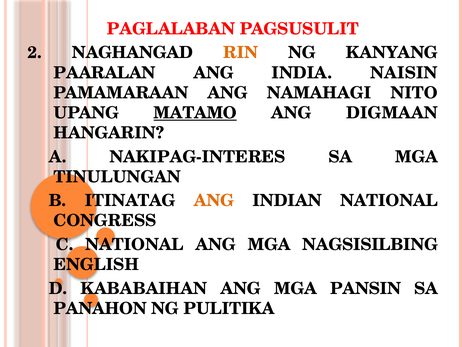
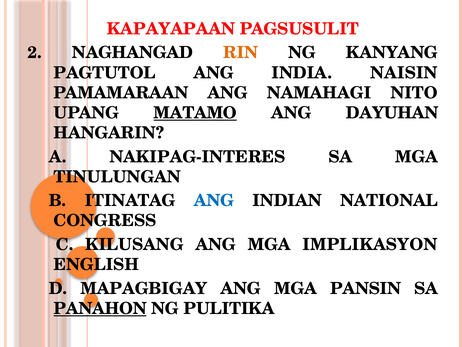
PAGLALABAN: PAGLALABAN -> KAPAYAPAAN (171, 29)
PAARALAN: PAARALAN -> PAGTUTOL (105, 73)
DIGMAAN: DIGMAAN -> DAYUHAN (392, 113)
ANG colour: orange -> blue (214, 200)
C NATIONAL: NATIONAL -> KILUSANG (134, 244)
NAGSISILBING: NAGSISILBING -> IMPLIKASYON (370, 244)
KABABAIHAN: KABABAIHAN -> MAPAGBIGAY (144, 288)
PANAHON underline: none -> present (100, 308)
